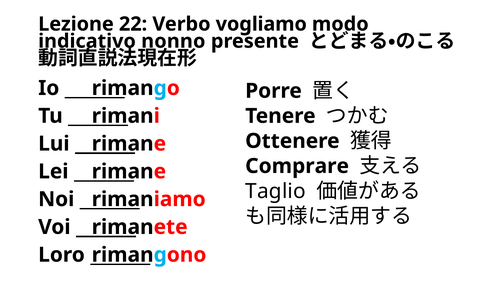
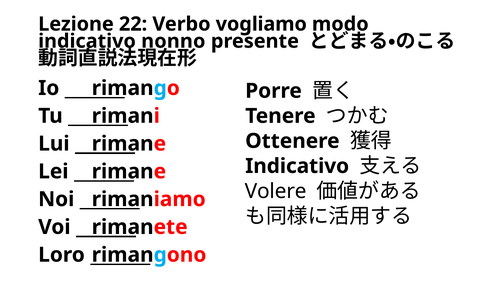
Comprare: Comprare -> Indicativo (297, 166)
Taglio: Taglio -> Volere (276, 191)
